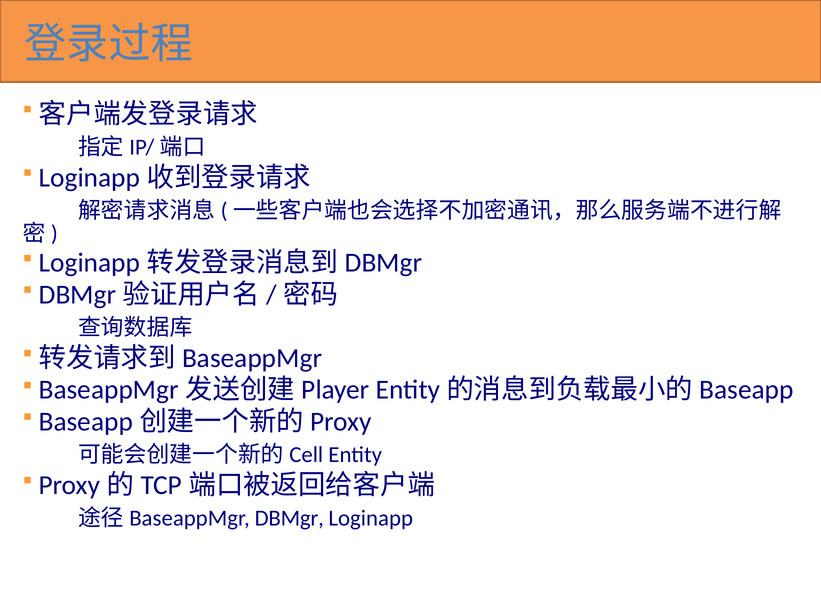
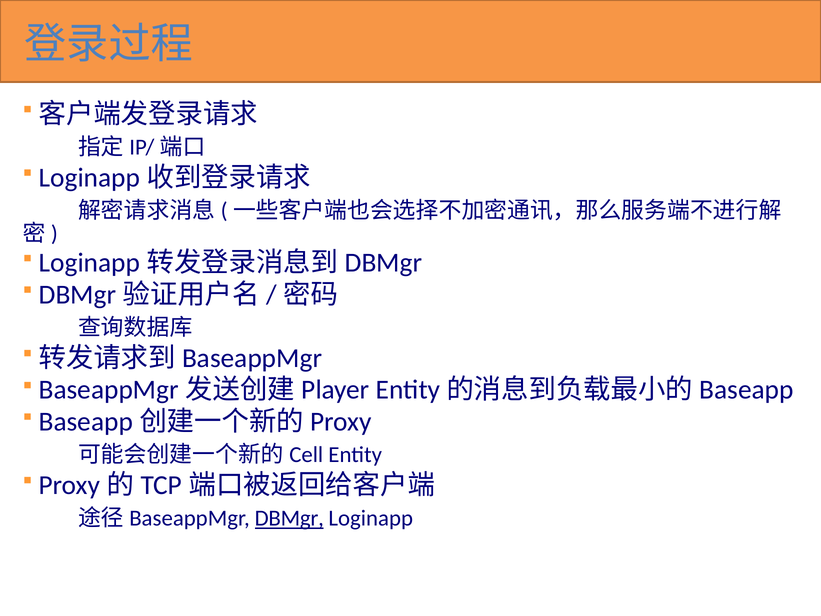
DBMgr underline: none -> present (289, 518)
